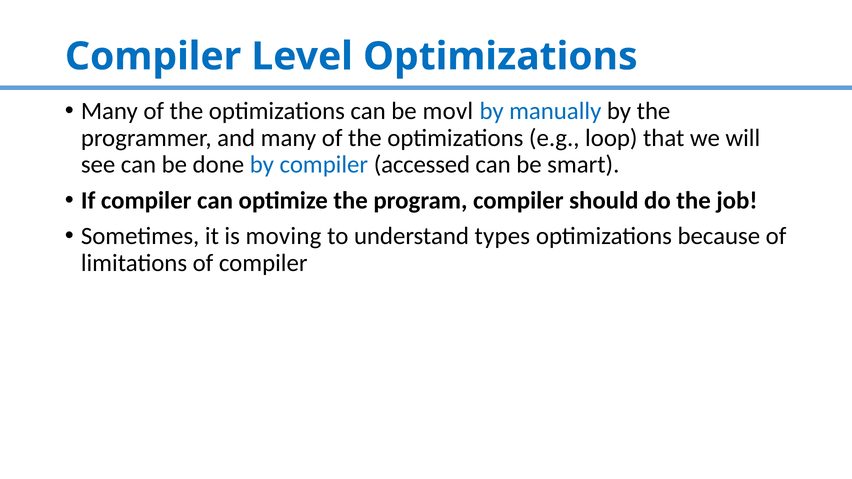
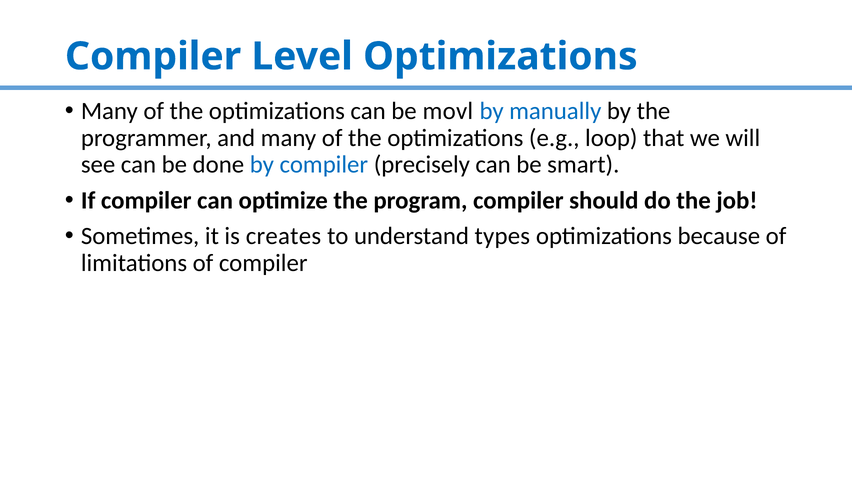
accessed: accessed -> precisely (422, 165)
moving: moving -> creates (283, 236)
